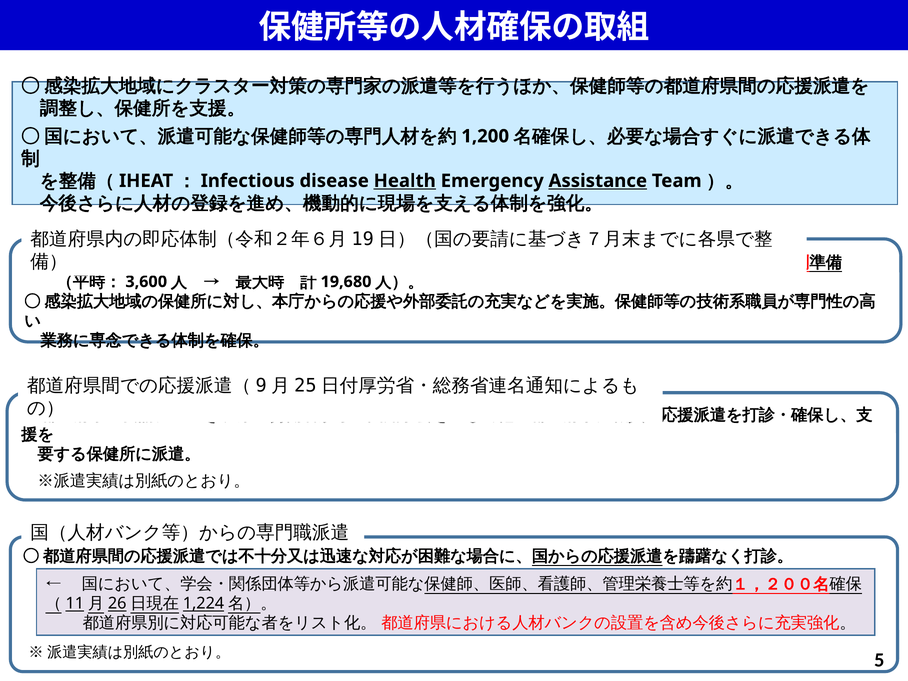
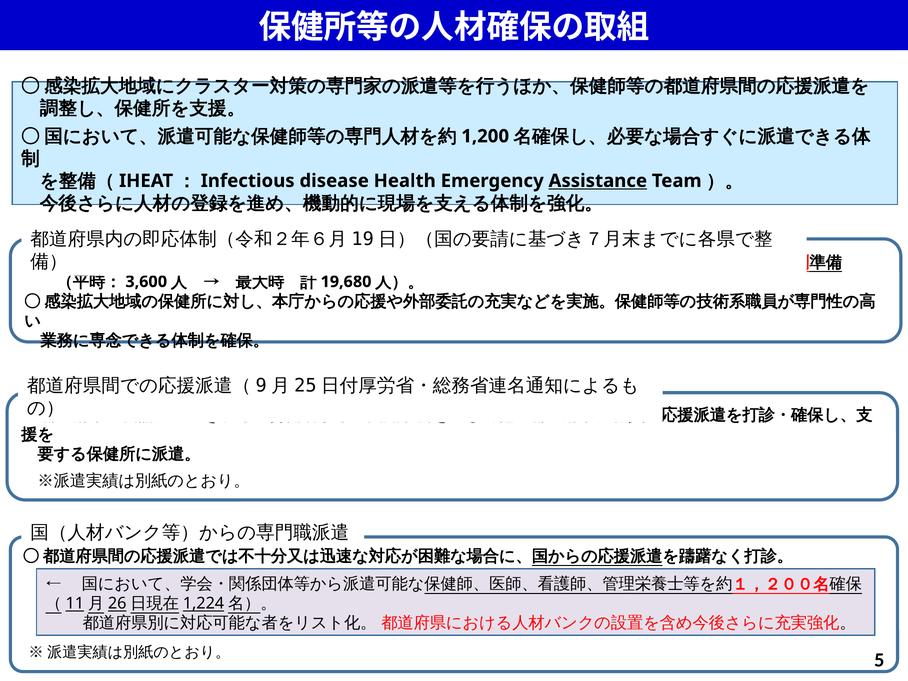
Health underline: present -> none (405, 181)
